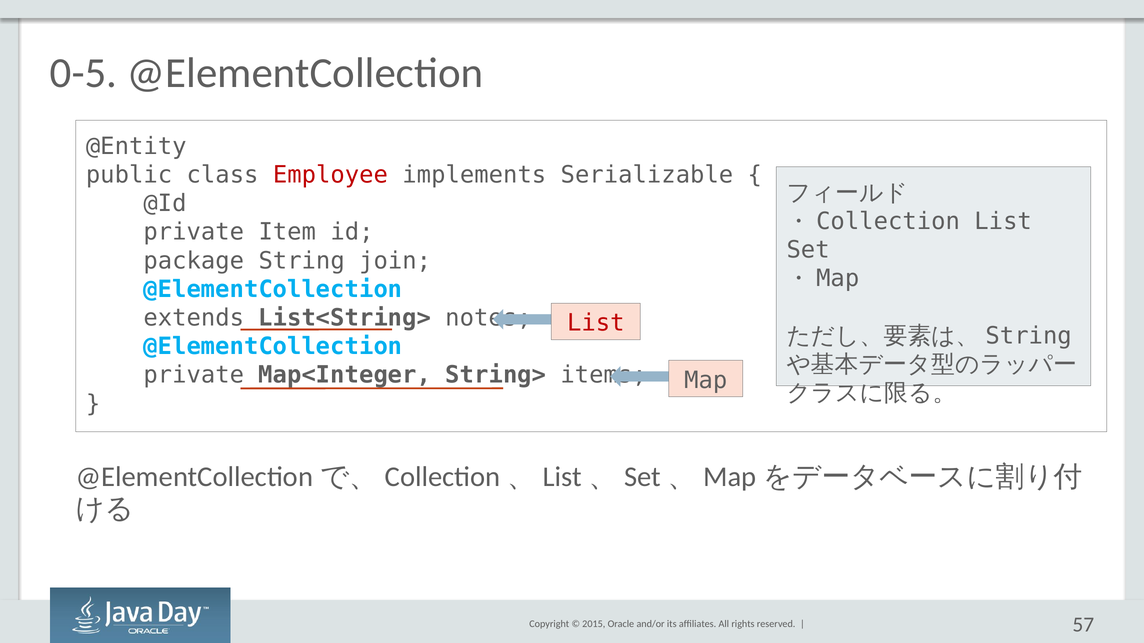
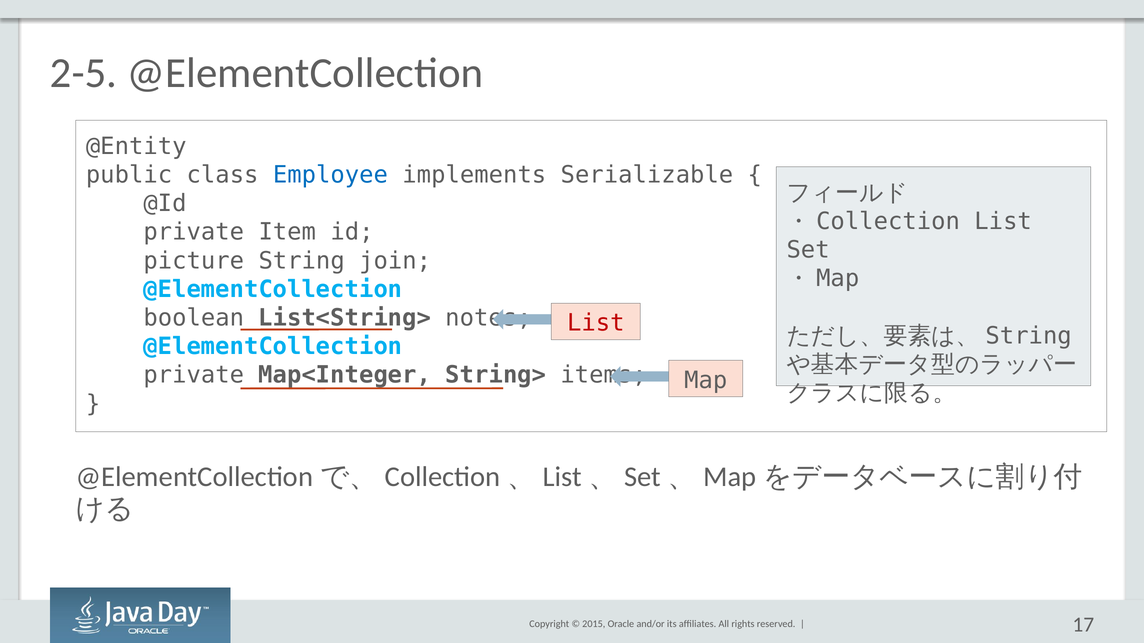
0-5: 0-5 -> 2-5 (84, 73)
Employee colour: red -> blue (330, 175)
package: package -> picture (194, 261)
extends: extends -> boolean (194, 318)
57: 57 -> 17 (1083, 625)
